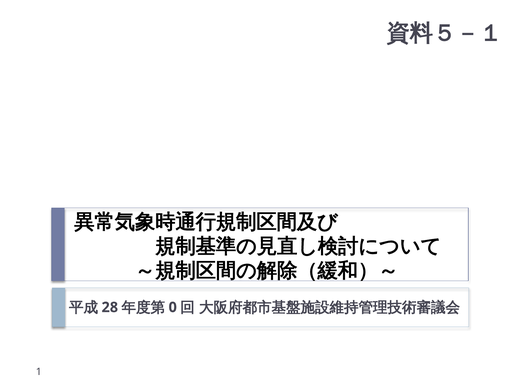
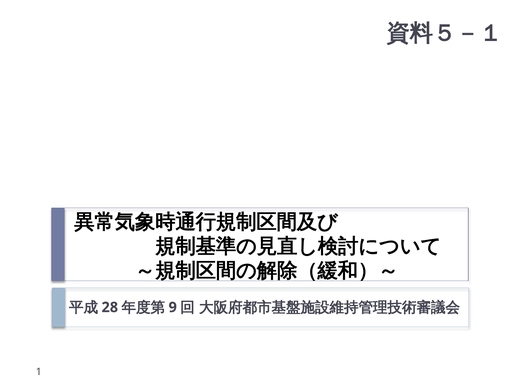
0: 0 -> 9 (173, 307)
